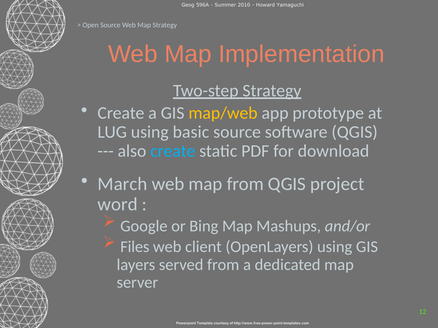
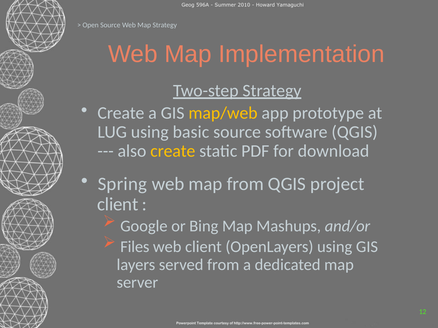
create colour: light blue -> yellow (173, 151)
March: March -> Spring (122, 184)
word: word -> client (118, 205)
